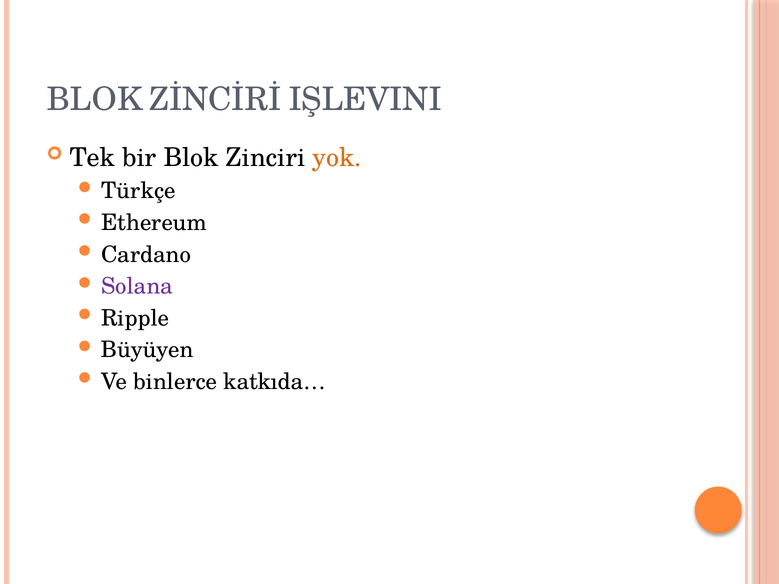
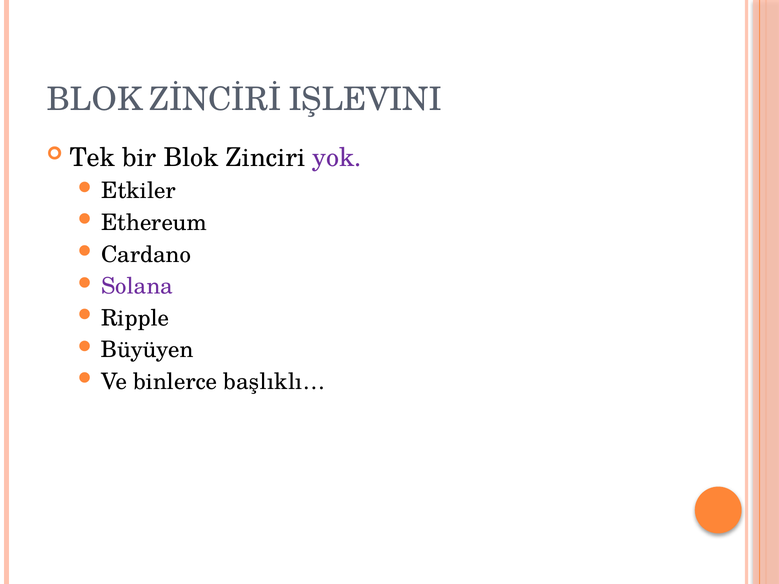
yok colour: orange -> purple (337, 158)
Türkçe: Türkçe -> Etkiler (139, 191)
katkıda…: katkıda… -> başlıklı… (274, 382)
